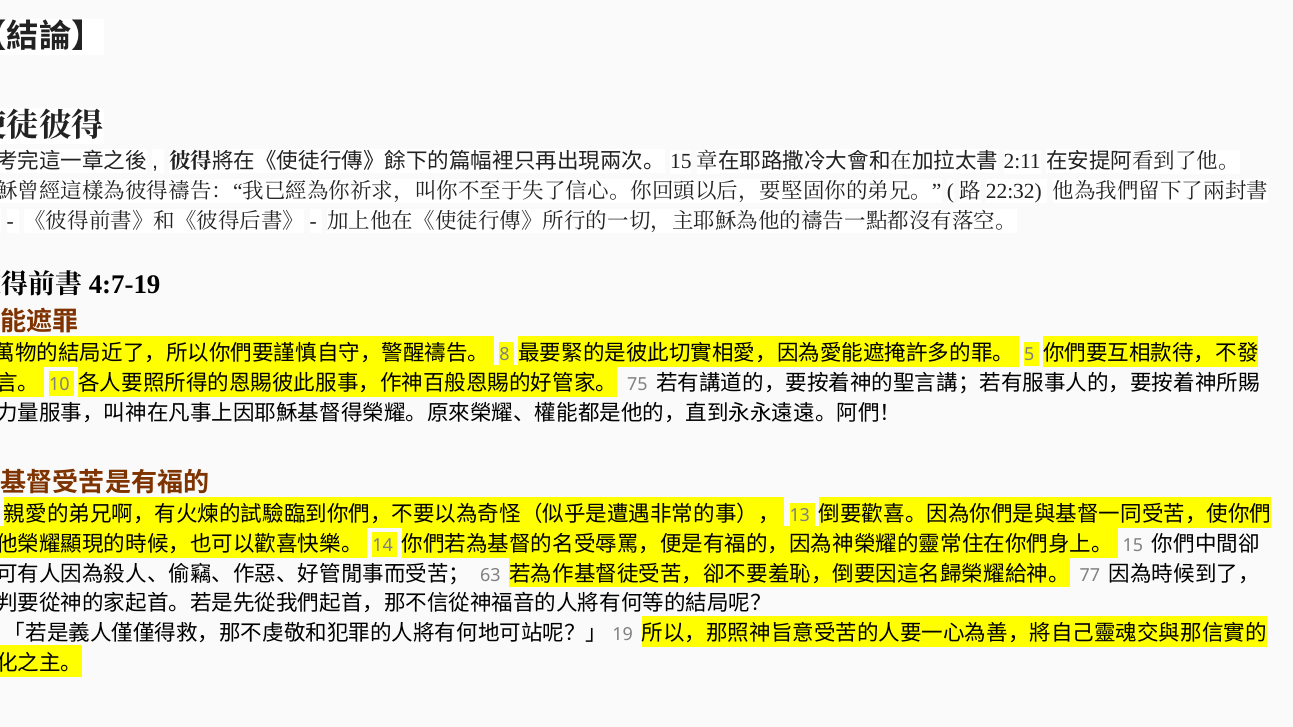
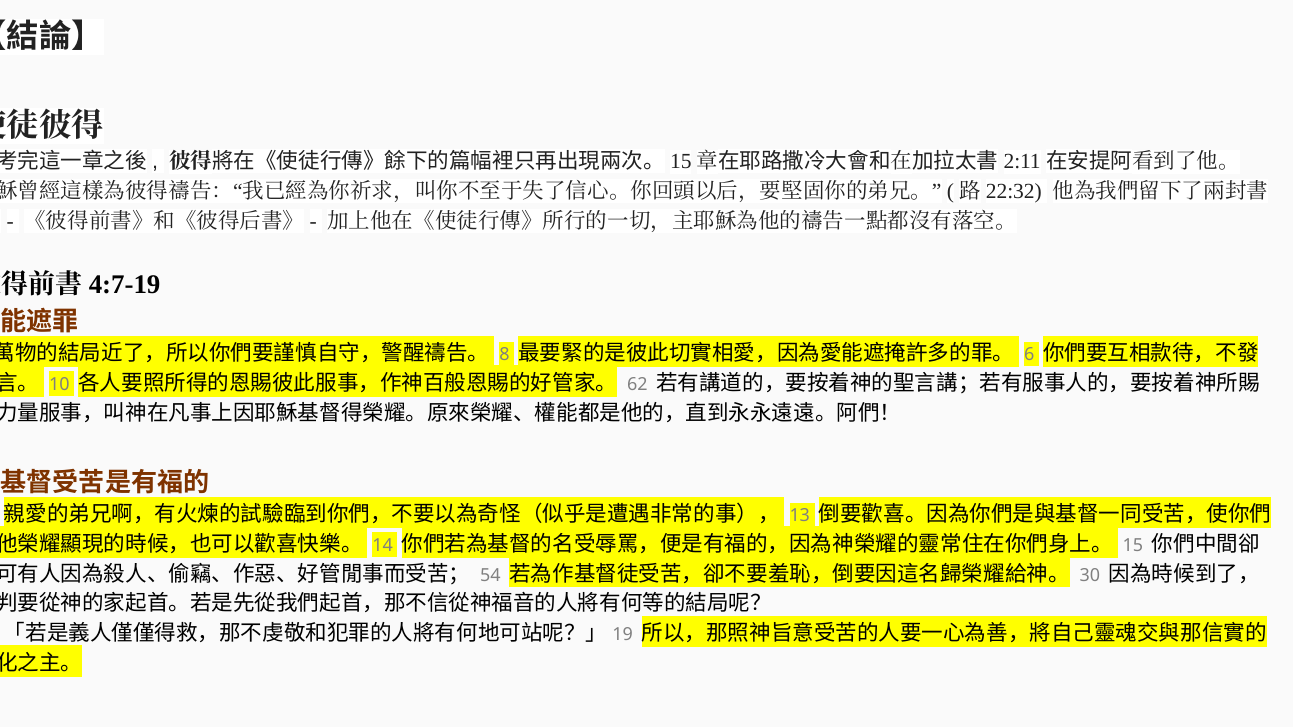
5: 5 -> 6 (1029, 355)
75: 75 -> 62 (637, 385)
63: 63 -> 54 (490, 575)
77: 77 -> 30 (1090, 575)
